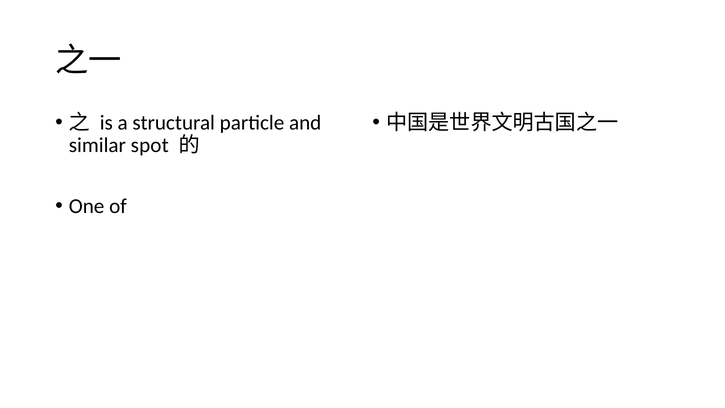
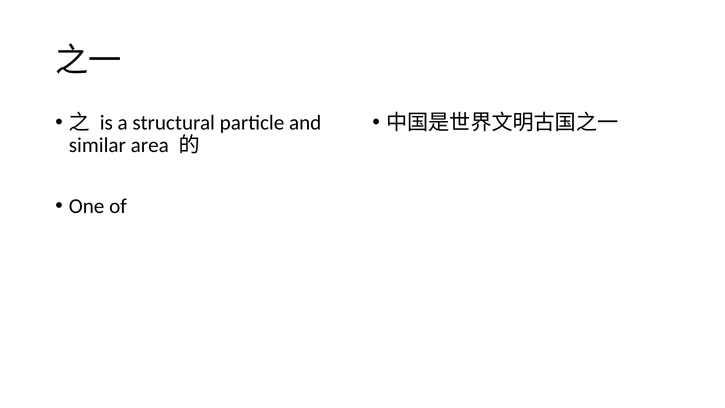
spot: spot -> area (150, 145)
